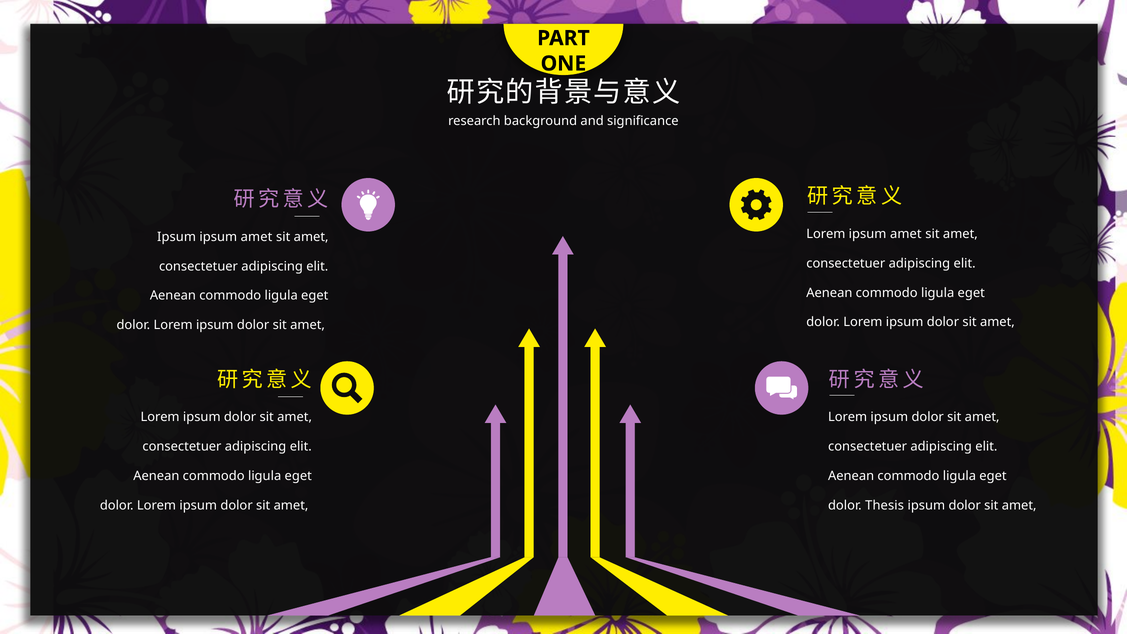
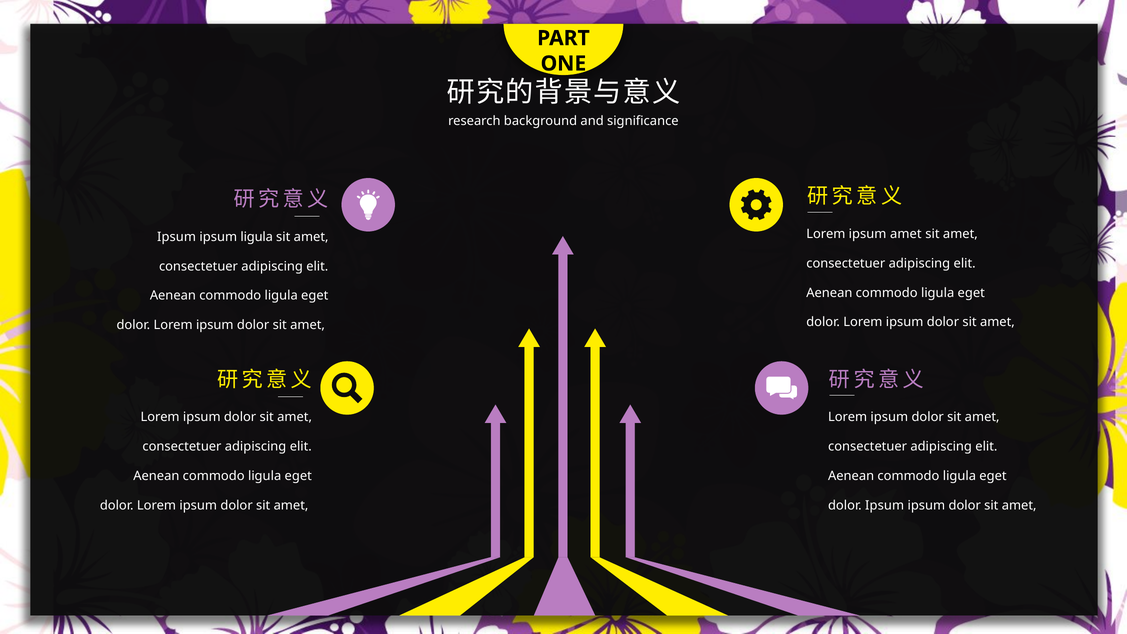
amet: amet -> ligula (257, 237)
dolor Thesis: Thesis -> Ipsum (885, 505)
